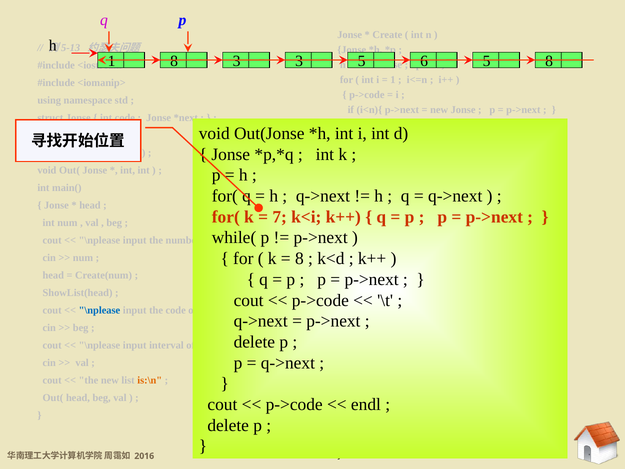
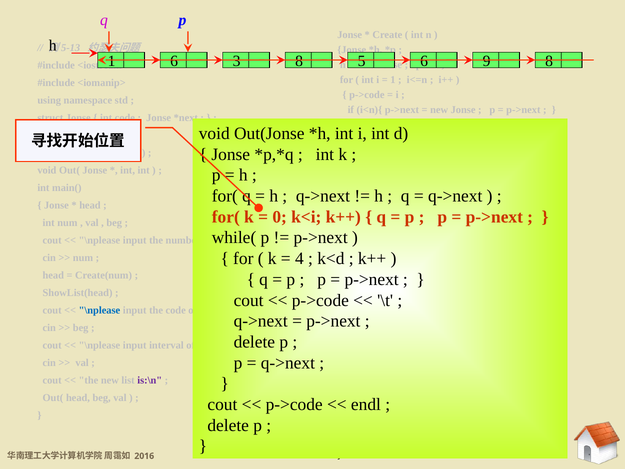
8: 8 -> 6 (174, 61)
3 3: 3 -> 8 (299, 61)
5: 5 -> 9 (487, 61)
7: 7 -> 0 (280, 217)
8: 8 -> 4 (299, 258)
is:\n colour: orange -> purple (150, 380)
